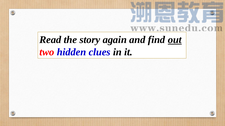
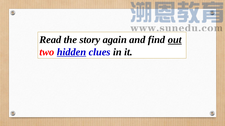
hidden underline: none -> present (72, 52)
